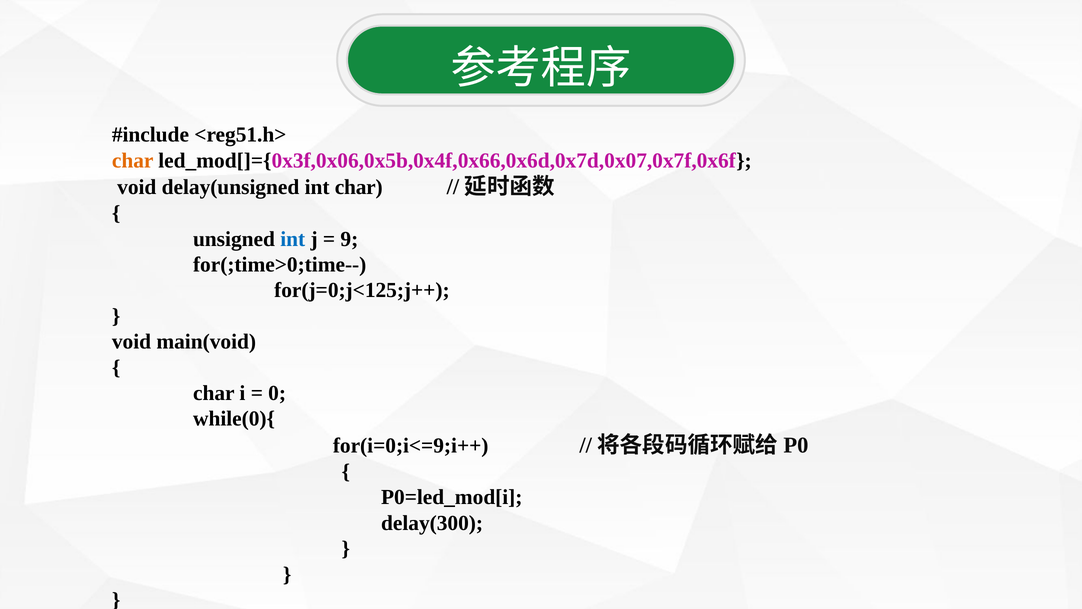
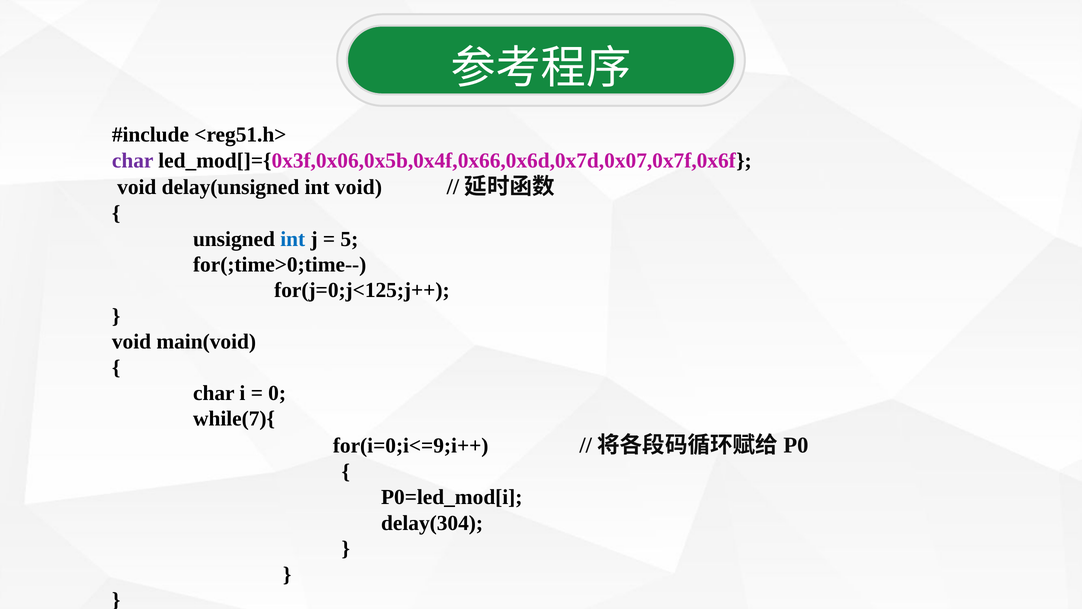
char colour: orange -> purple (133, 160)
int char: char -> void (359, 187)
9: 9 -> 5 (349, 239)
while(0){: while(0){ -> while(7){ (234, 419)
delay(300: delay(300 -> delay(304 (432, 523)
